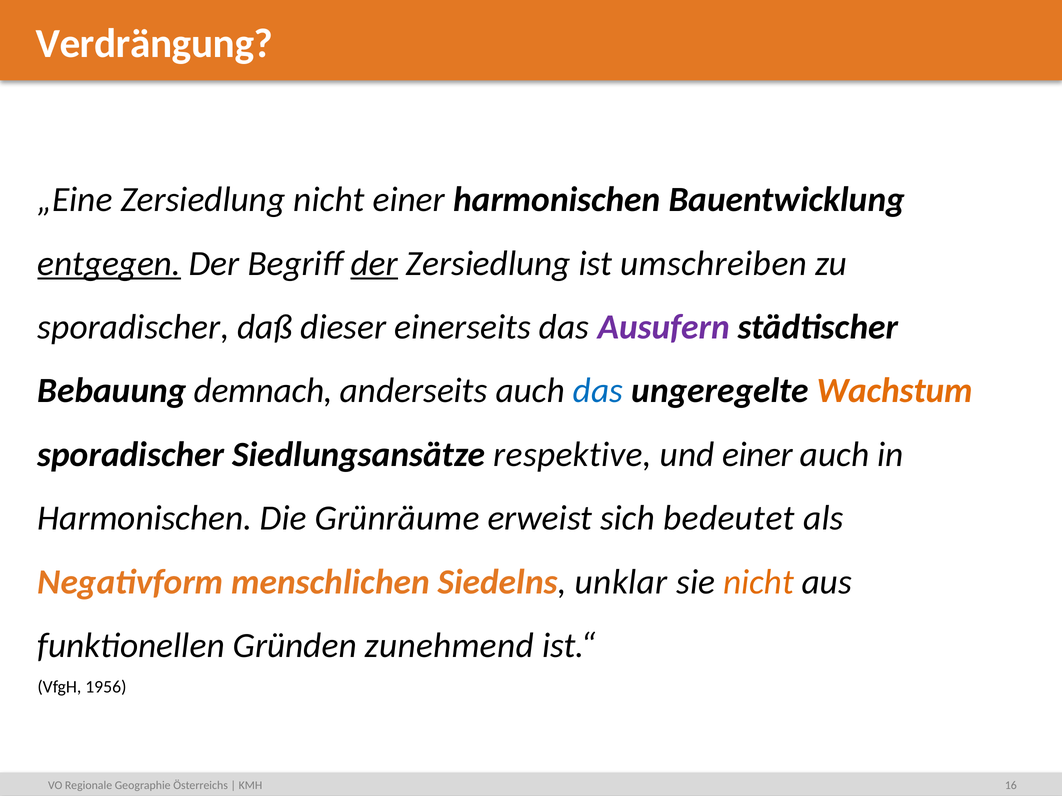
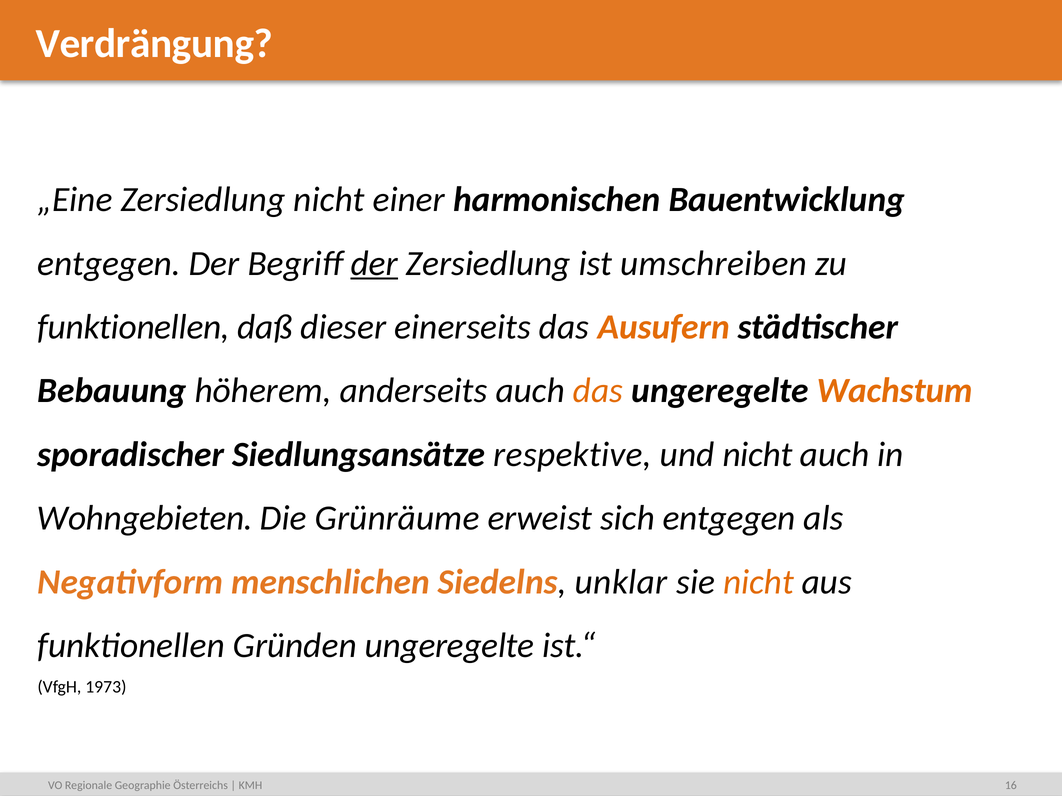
entgegen underline: present -> none (109, 264)
sporadischer: sporadischer -> funktionellen (134, 327)
Ausufern colour: purple -> orange (664, 327)
demnach: demnach -> höherem (263, 391)
das colour: blue -> orange (598, 391)
und einer: einer -> nicht (757, 455)
Harmonischen: Harmonischen -> Wohngebieten (145, 518)
sich bedeutet: bedeutet -> entgegen (729, 518)
Gründen zunehmend: zunehmend -> ungeregelte (450, 646)
1956: 1956 -> 1973 (106, 687)
